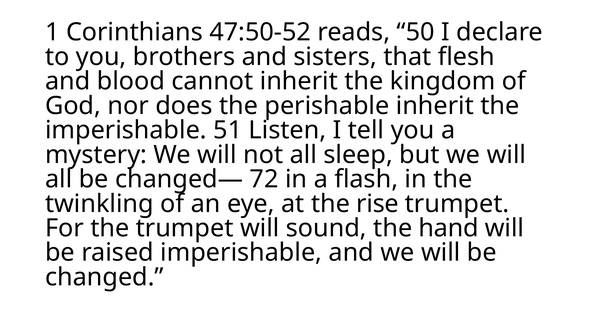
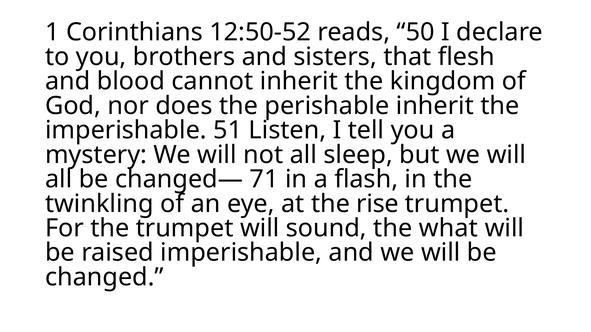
47:50-52: 47:50-52 -> 12:50-52 (260, 32)
72: 72 -> 71 (264, 179)
hand: hand -> what (448, 228)
